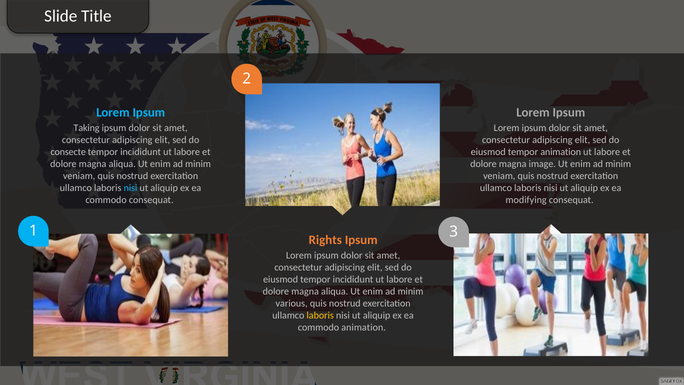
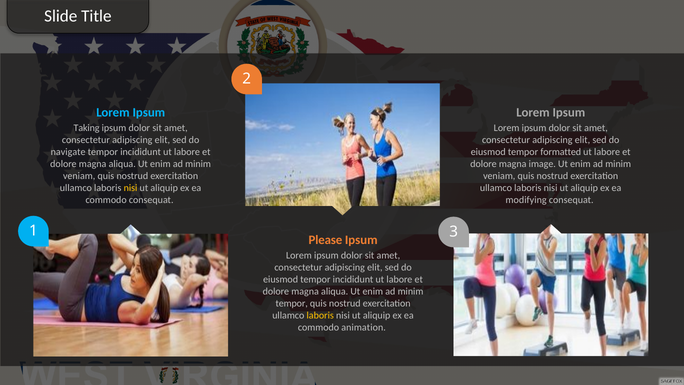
consecte: consecte -> navigate (68, 152)
tempor animation: animation -> formatted (561, 152)
nisi colour: light blue -> yellow (131, 188)
Rights: Rights -> Please (325, 240)
various: various -> tempor (292, 303)
